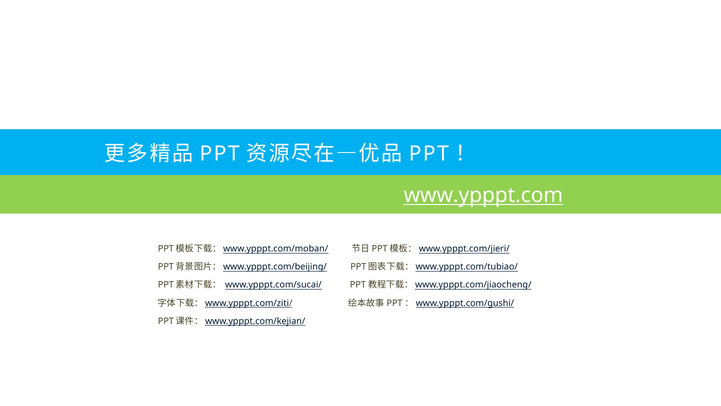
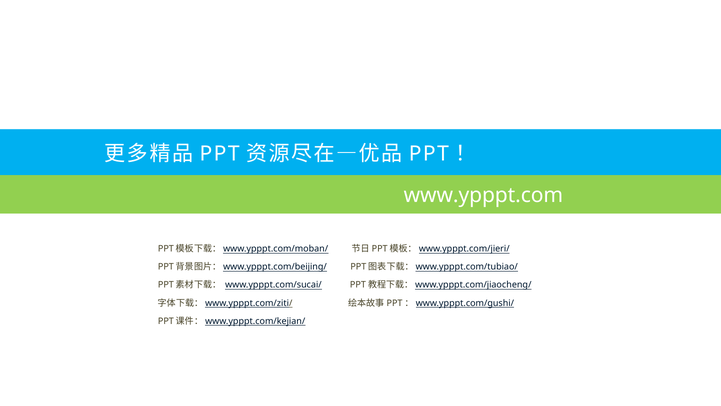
www.ypppt.com underline: present -> none (483, 195)
